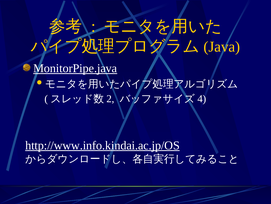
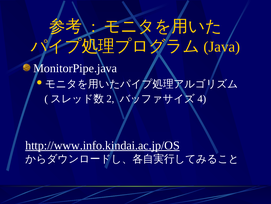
MonitorPipe.java underline: present -> none (75, 68)
